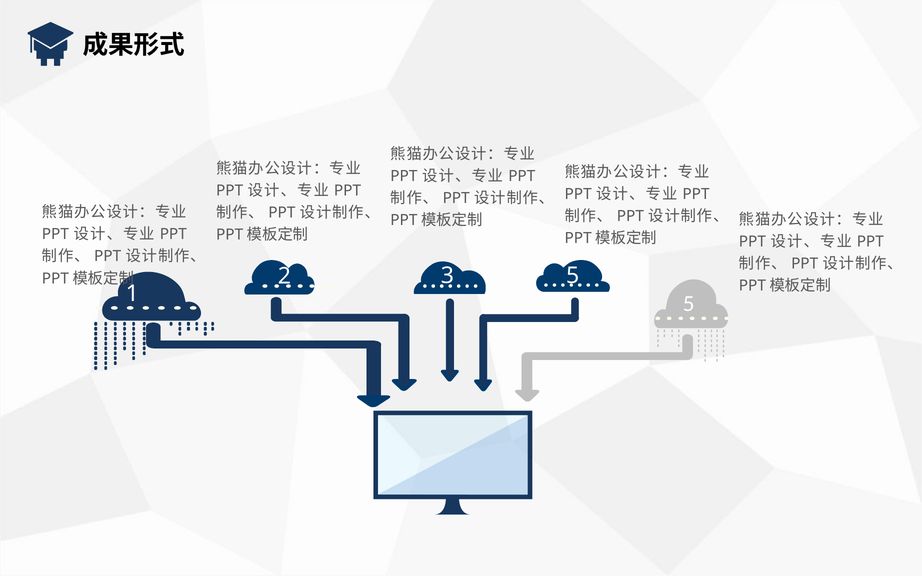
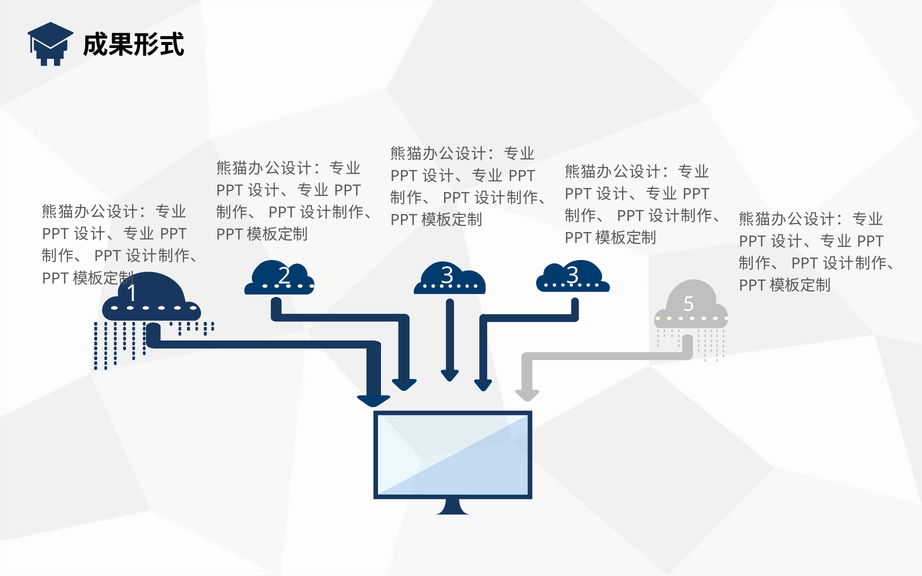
3 5: 5 -> 3 (573, 276)
